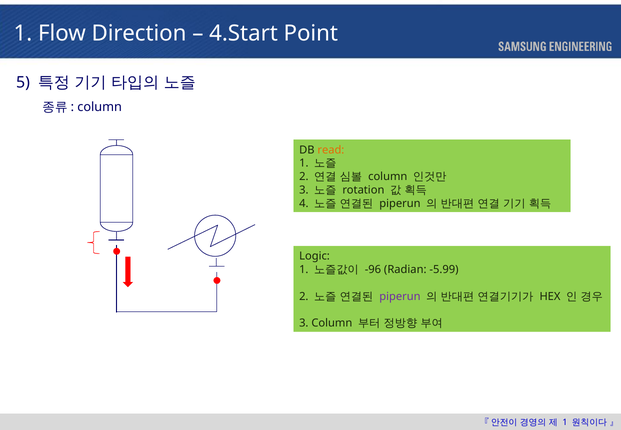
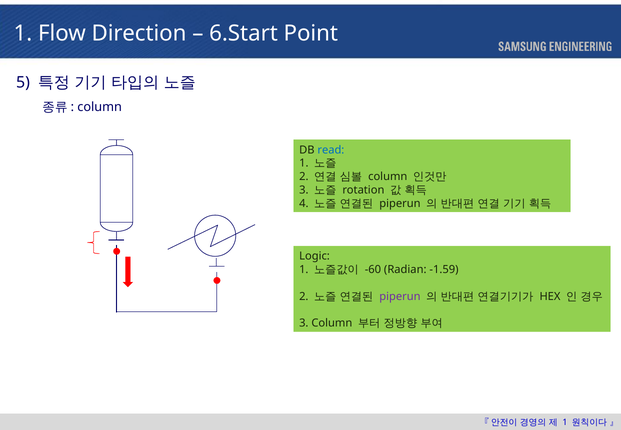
4.Start: 4.Start -> 6.Start (244, 33)
read colour: orange -> blue (331, 150)
-96: -96 -> -60 (373, 270)
-5.99: -5.99 -> -1.59 (444, 270)
